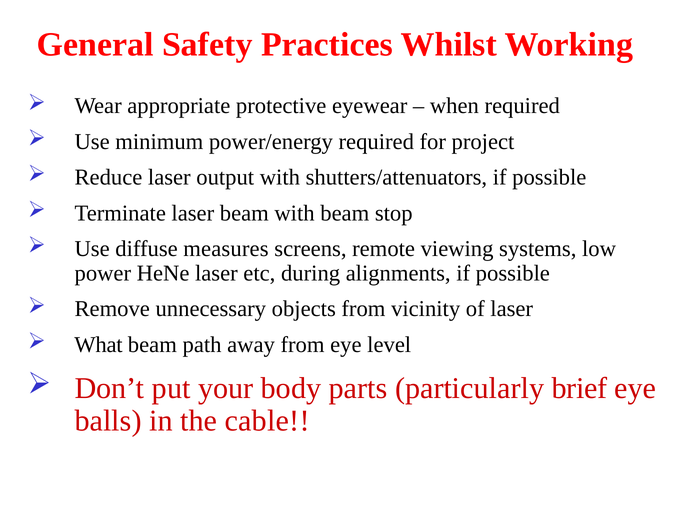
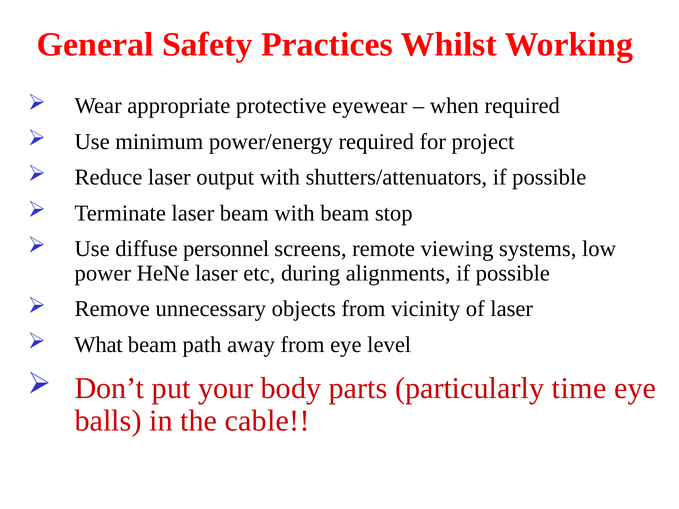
measures: measures -> personnel (226, 249)
brief: brief -> time (579, 388)
